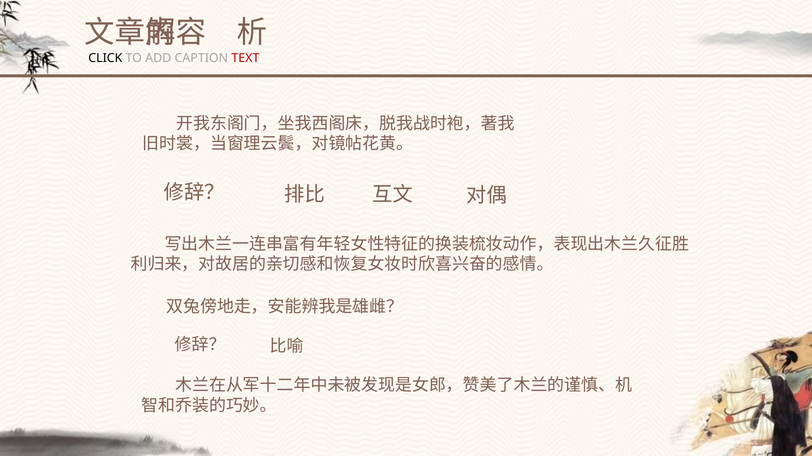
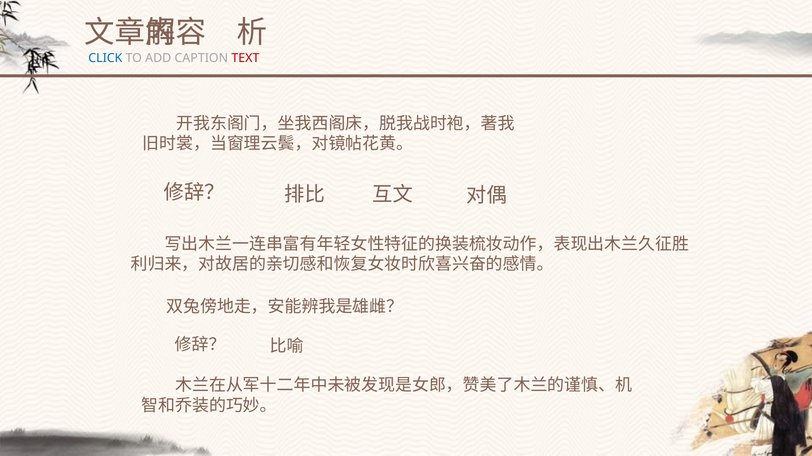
CLICK colour: black -> blue (105, 58)
